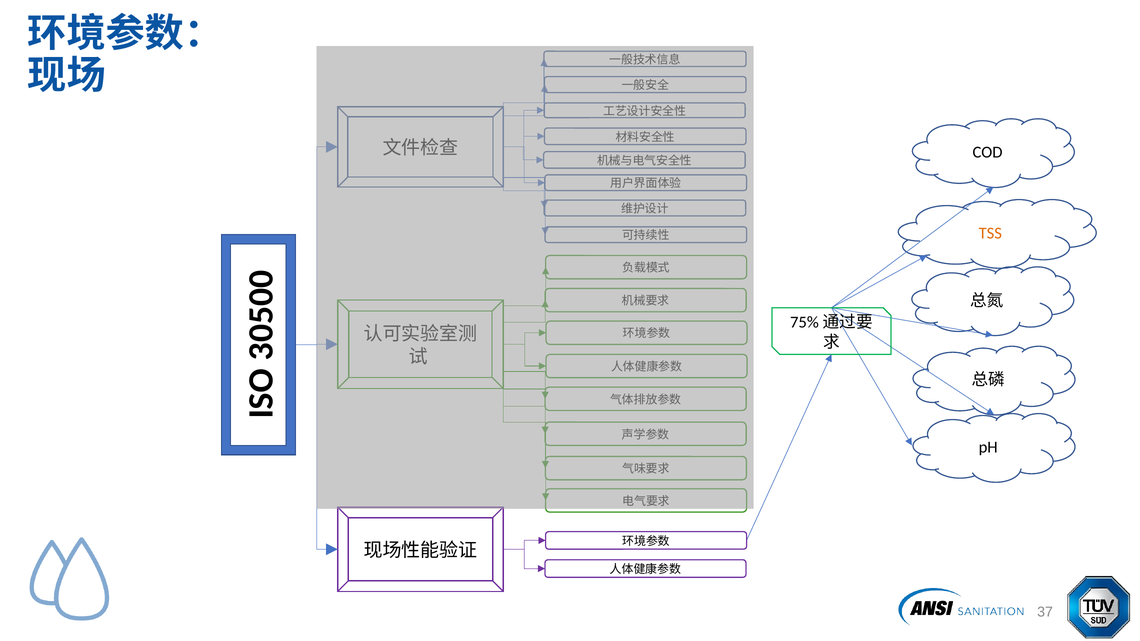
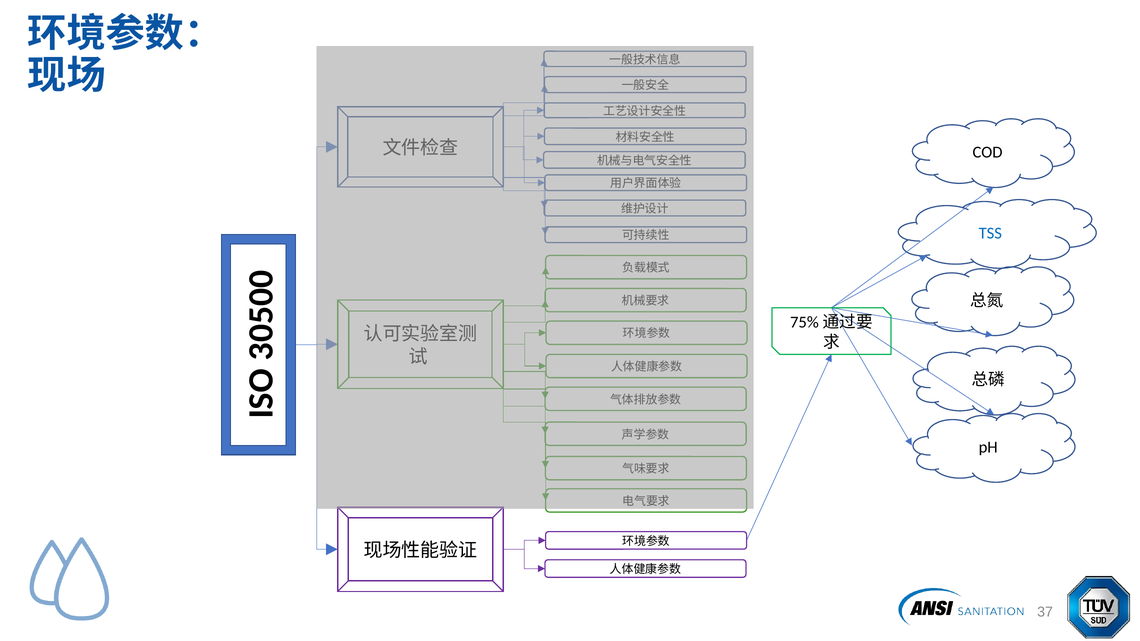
TSS colour: orange -> blue (990, 233)
